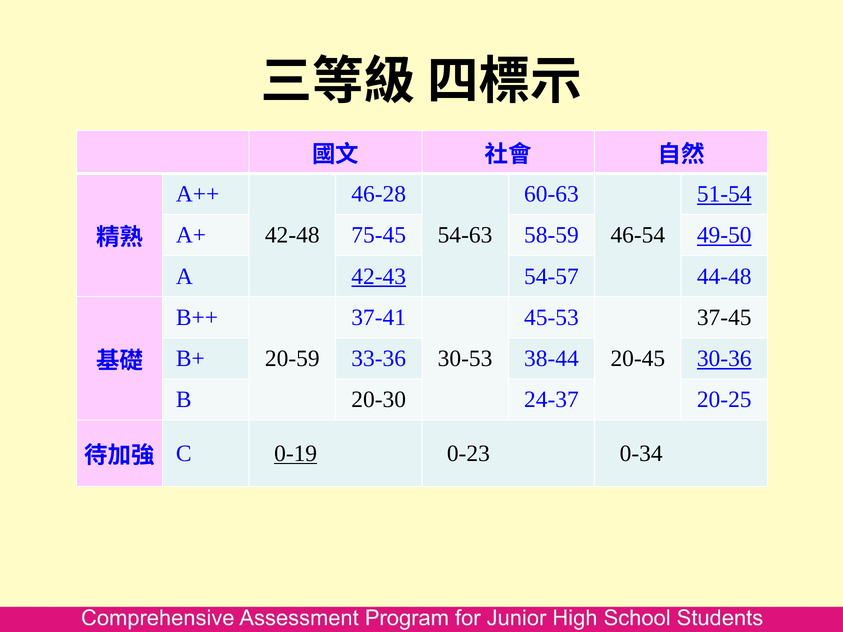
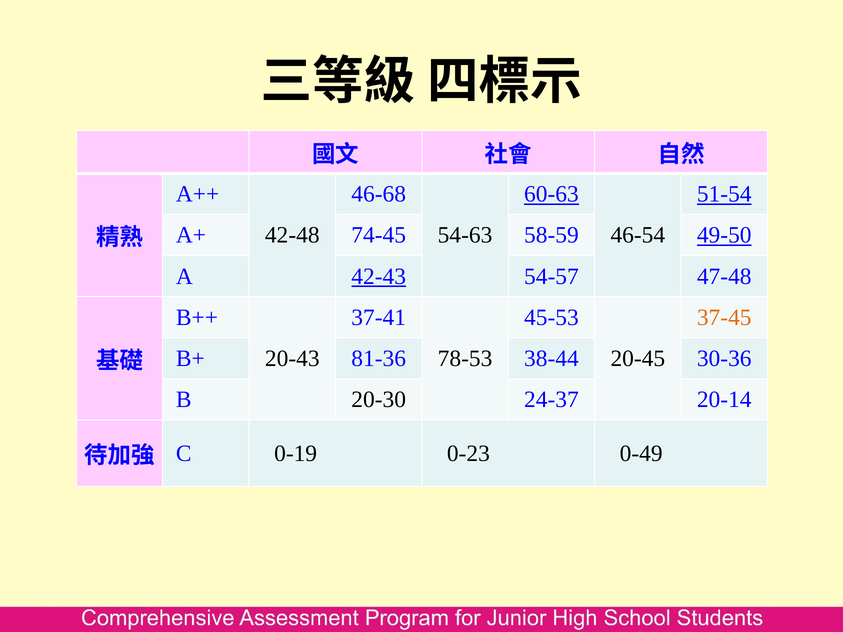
46-28: 46-28 -> 46-68 (379, 194)
60-63 underline: none -> present (551, 194)
75-45: 75-45 -> 74-45 (379, 235)
44-48: 44-48 -> 47-48 (724, 276)
37-45 colour: black -> orange (724, 318)
20-59: 20-59 -> 20-43 (292, 359)
33-36: 33-36 -> 81-36 (379, 359)
30-53: 30-53 -> 78-53 (465, 359)
30-36 underline: present -> none (724, 359)
20-25: 20-25 -> 20-14 (724, 400)
0-19 underline: present -> none (296, 454)
0-34: 0-34 -> 0-49 (641, 454)
